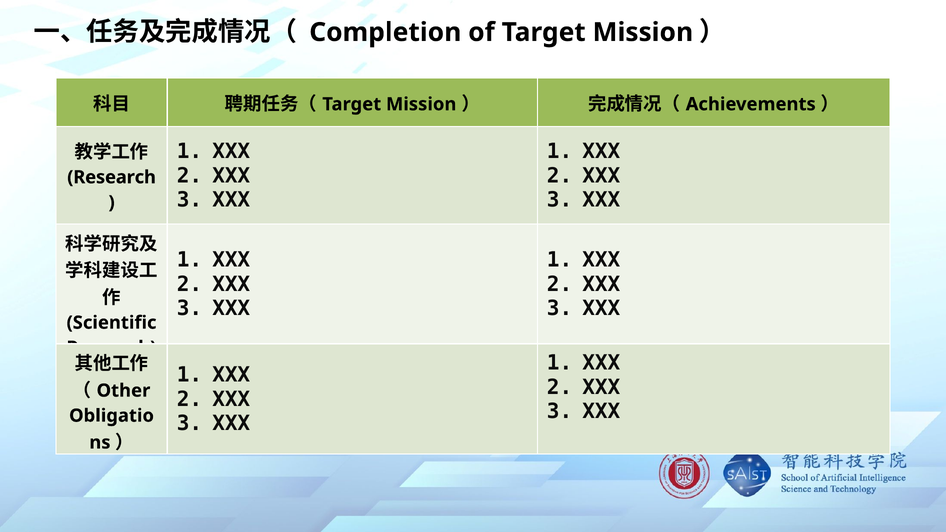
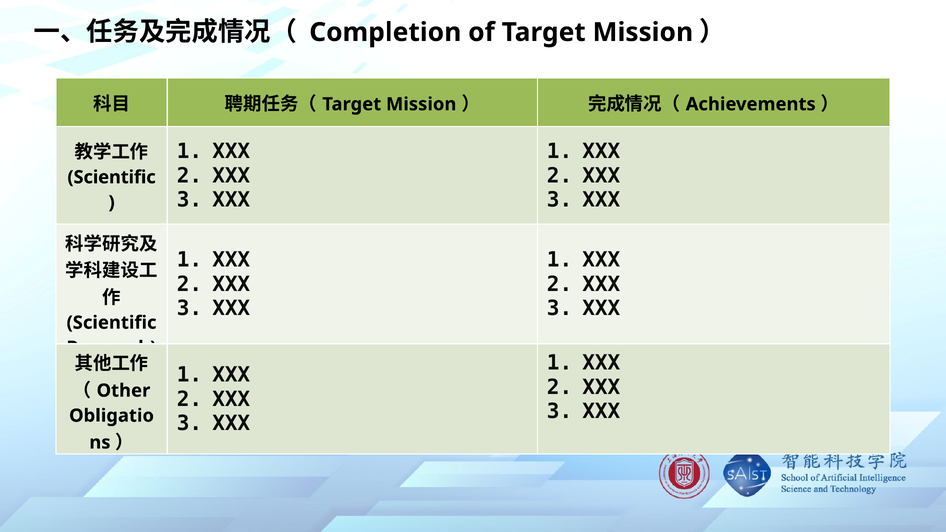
Research: Research -> Scientific (112, 177)
